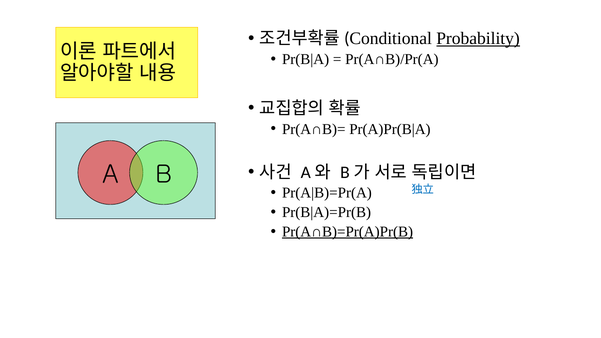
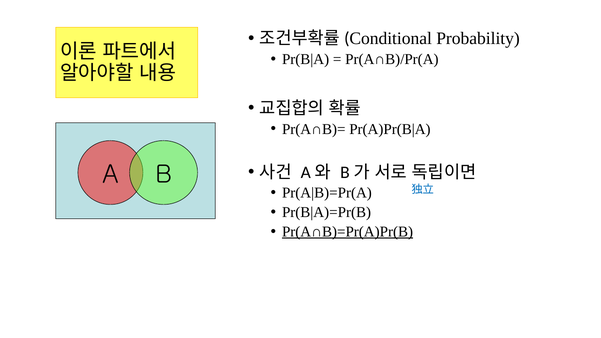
Probability underline: present -> none (478, 39)
